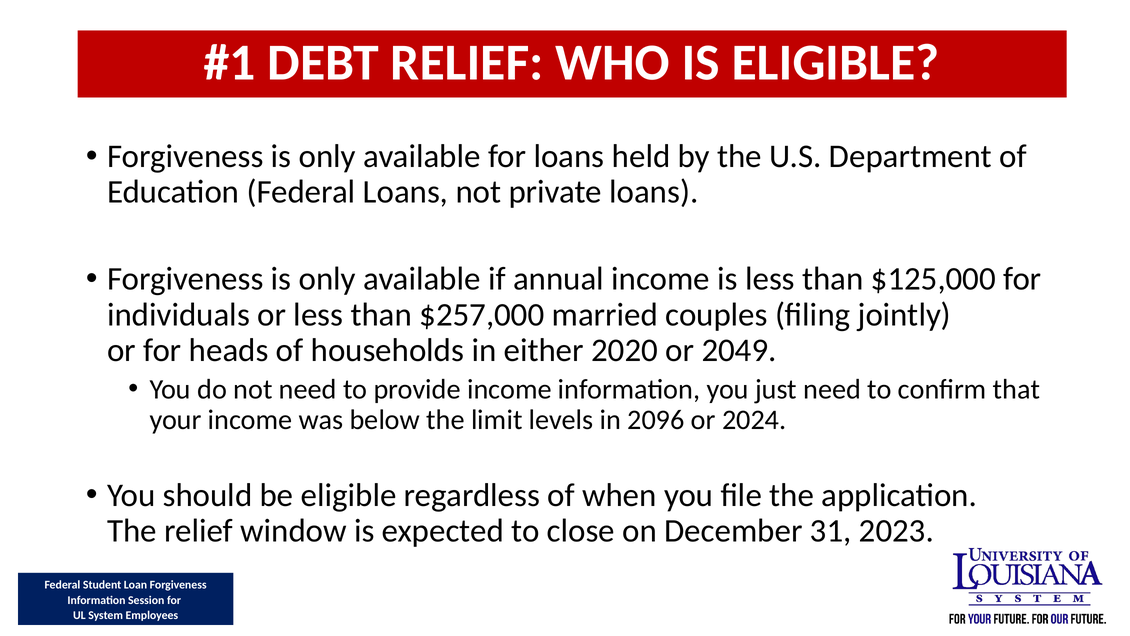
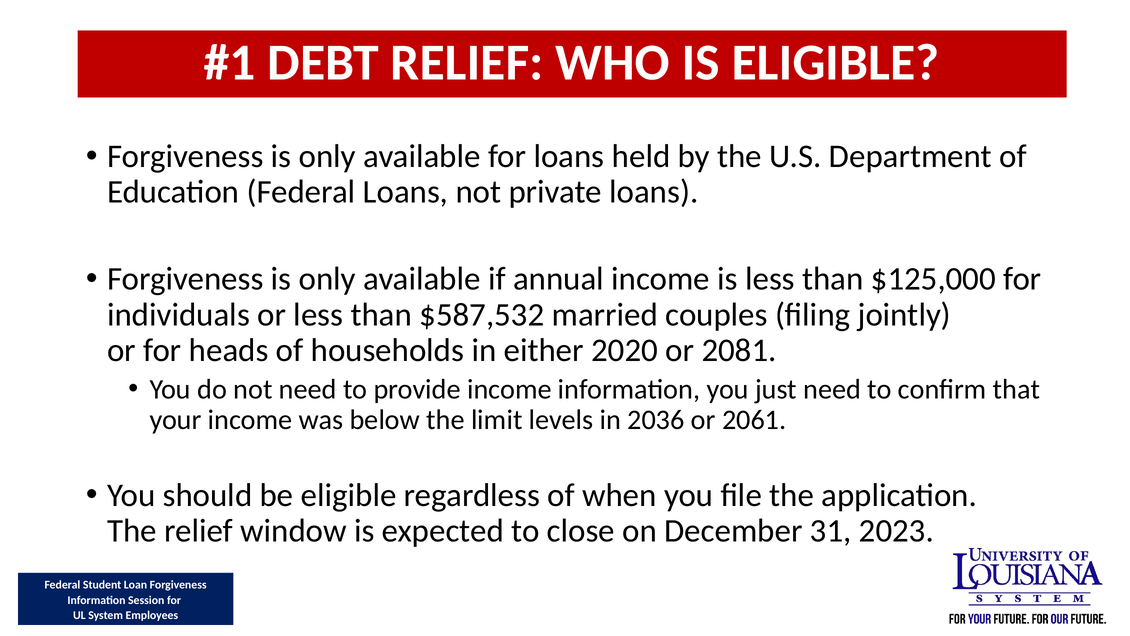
$257,000: $257,000 -> $587,532 (482, 315)
2049: 2049 -> 2081 (739, 350)
2096: 2096 -> 2036 (656, 420)
2024: 2024 -> 2061 (754, 420)
